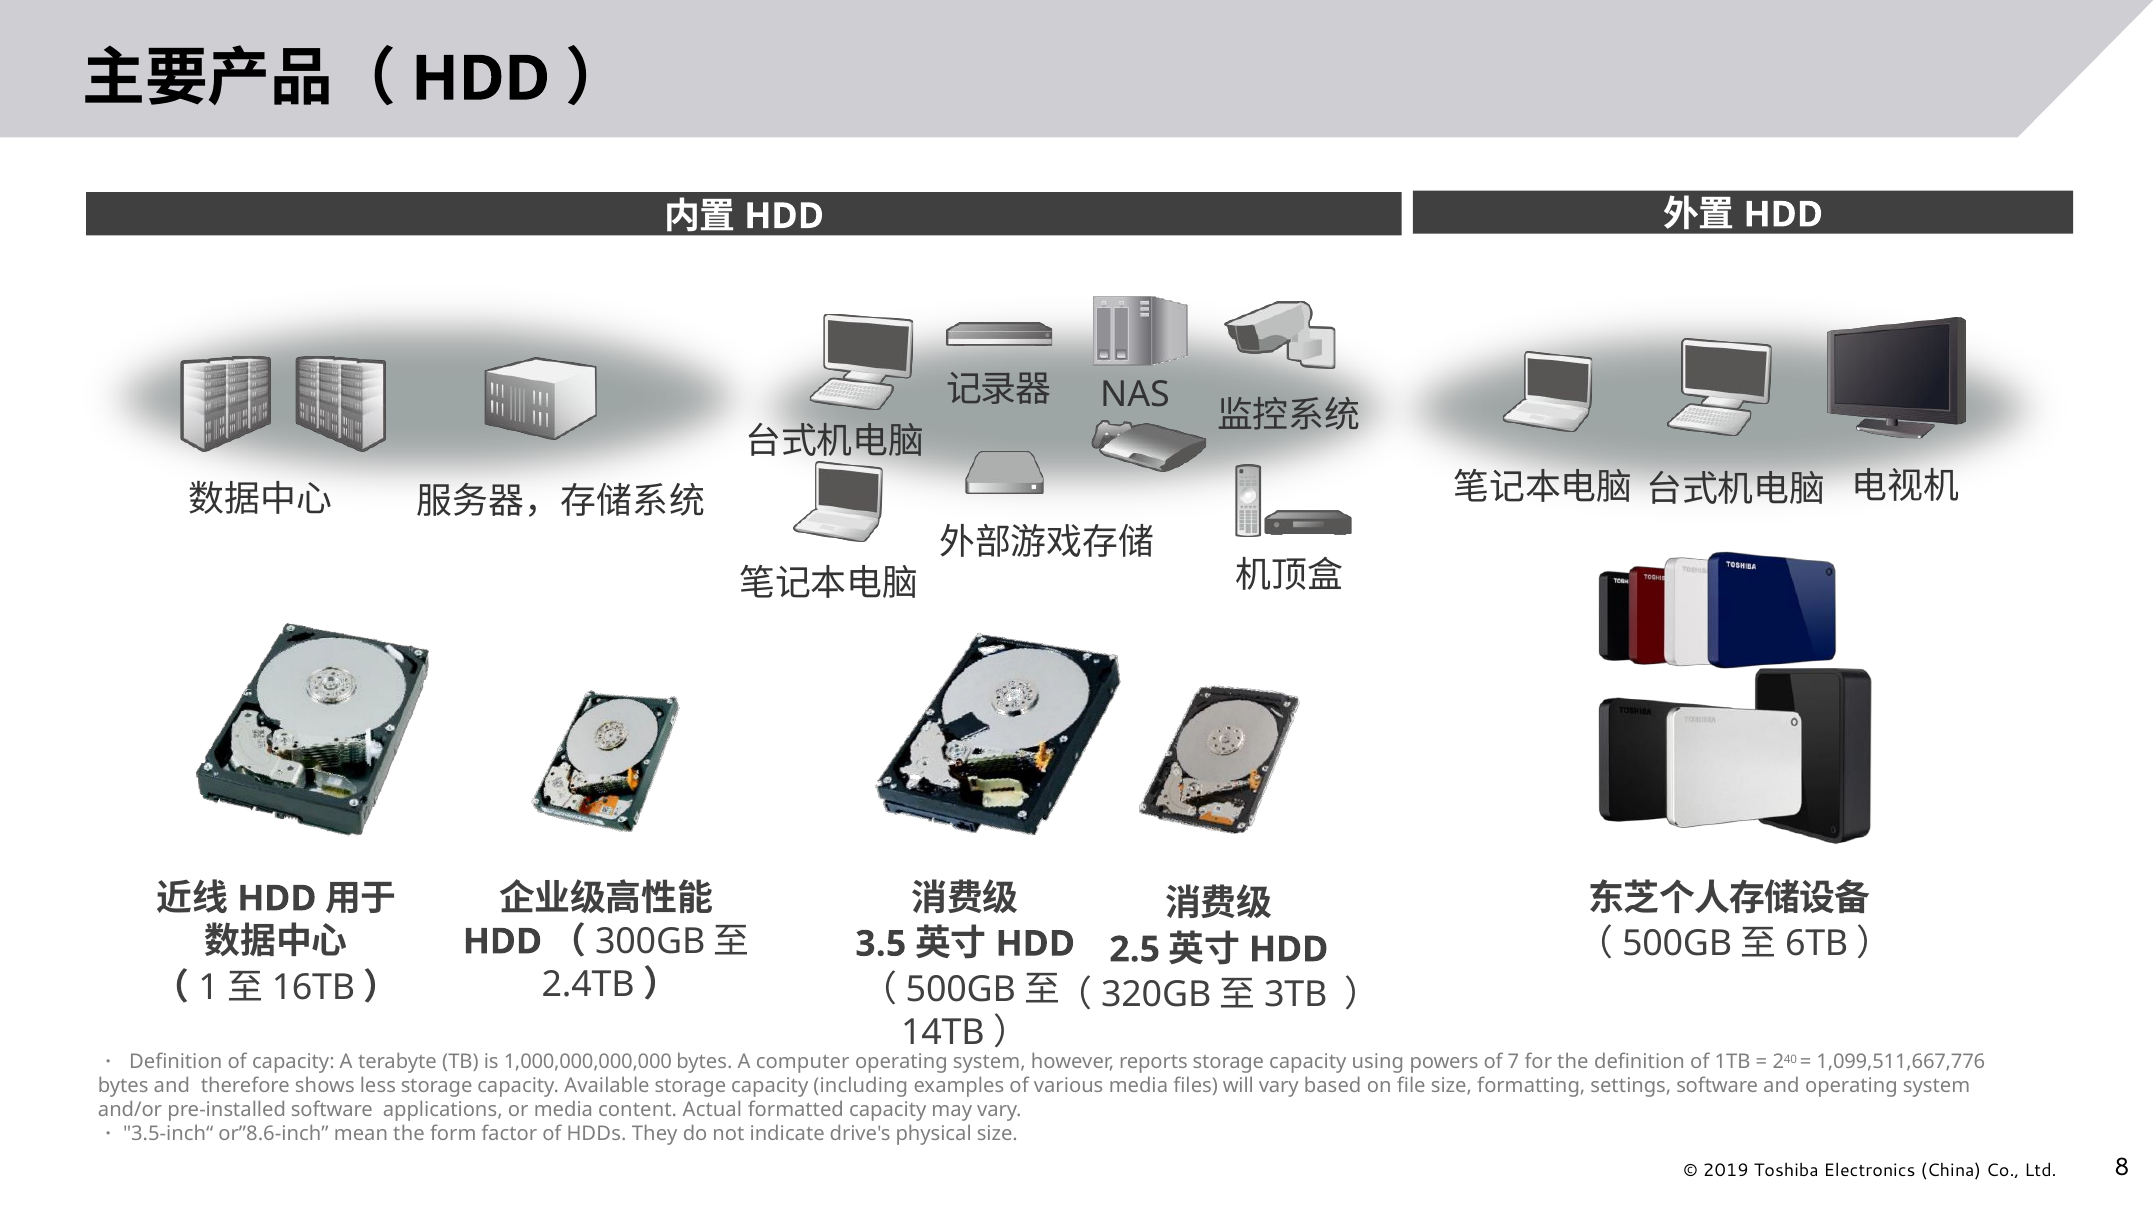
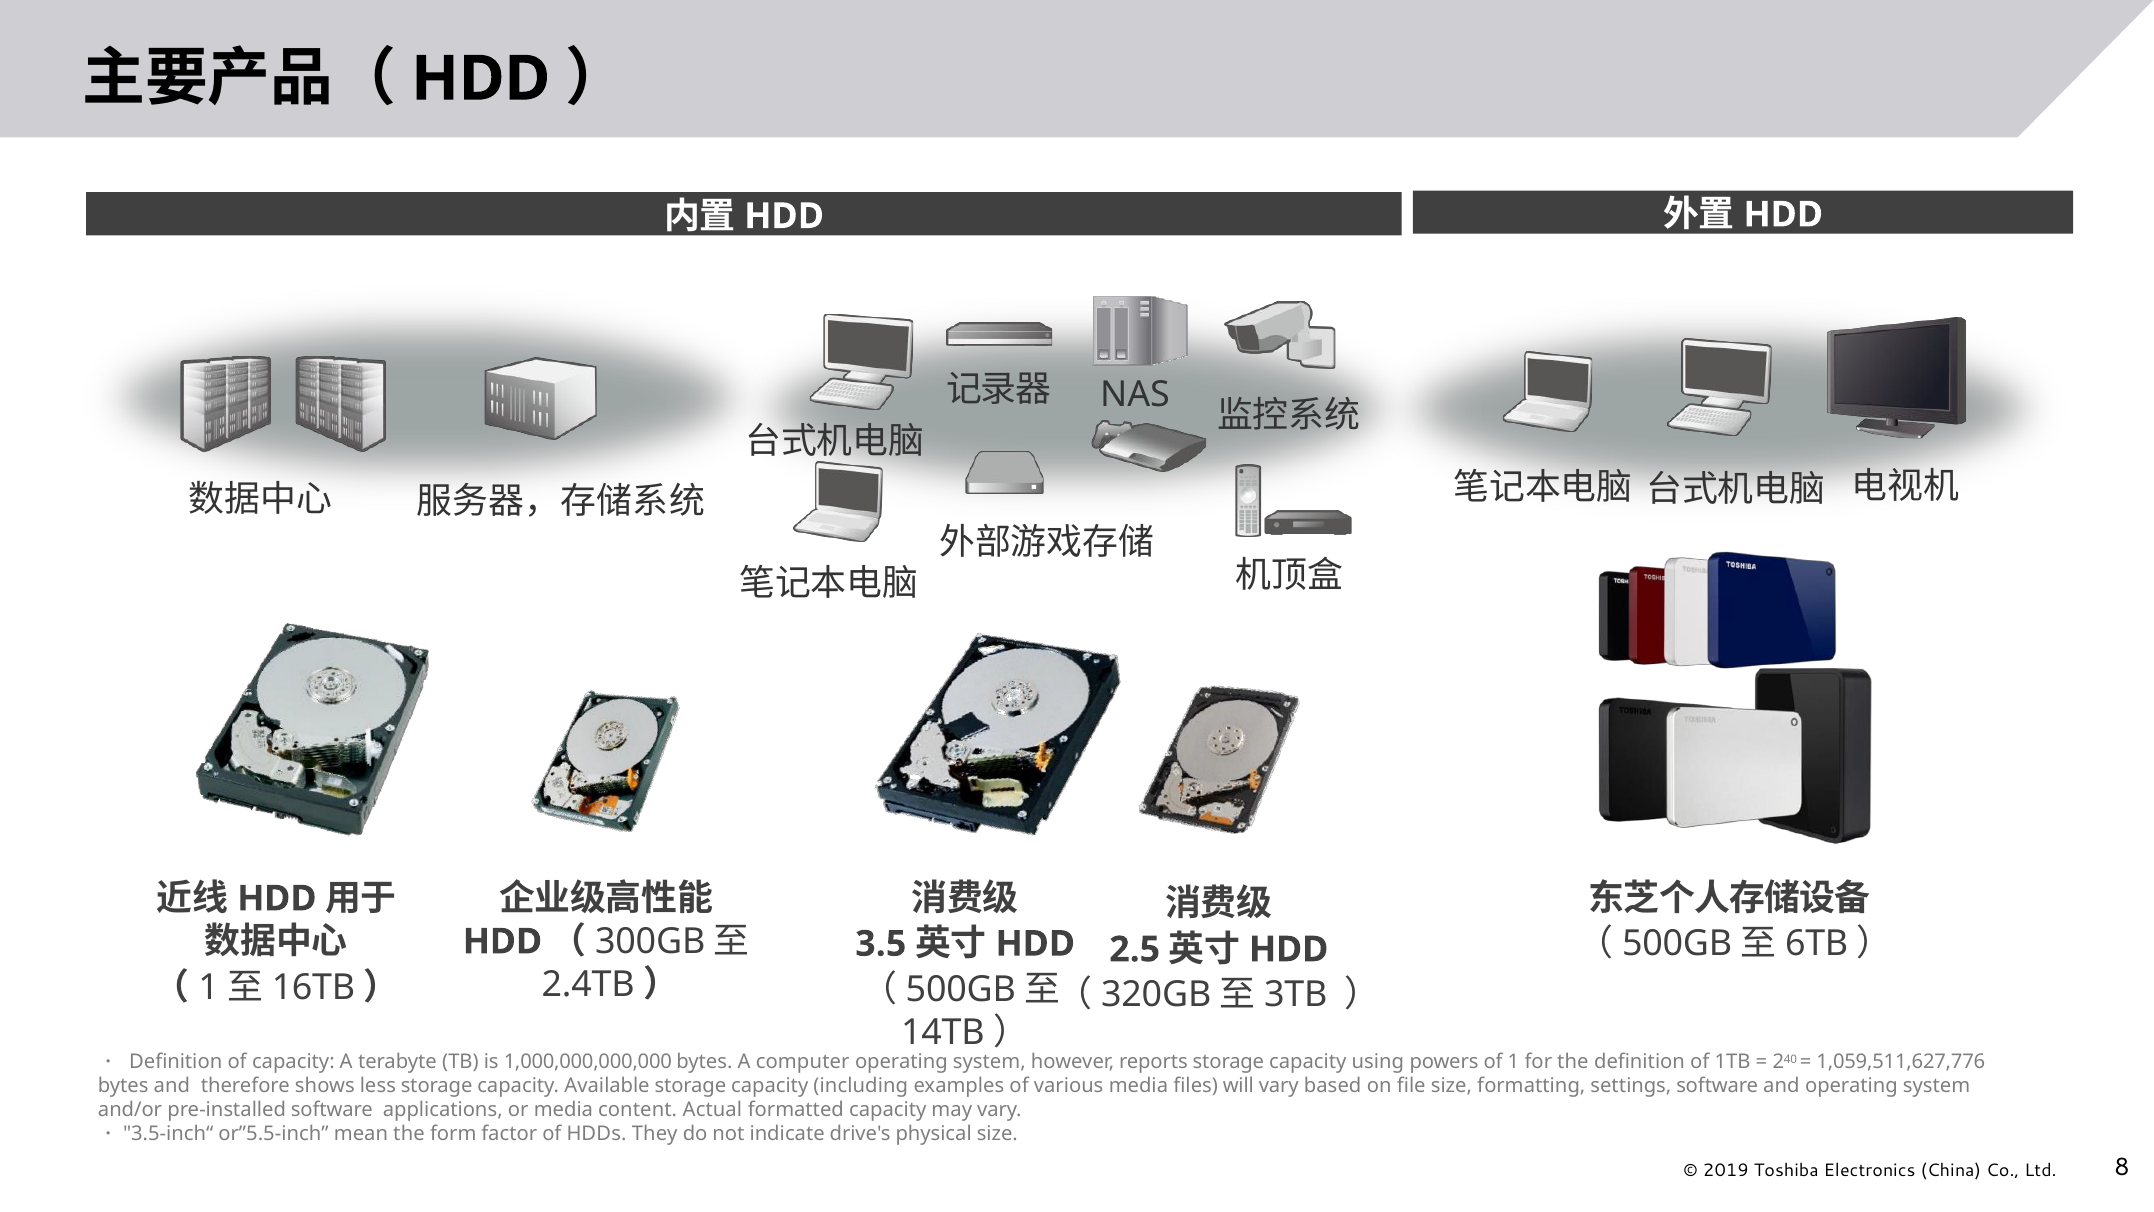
7: 7 -> 1 (1514, 1061)
1,099,511,667,776: 1,099,511,667,776 -> 1,059,511,627,776 (1901, 1061)
or”8.6-inch: or”8.6-inch -> or”5.5-inch (273, 1134)
